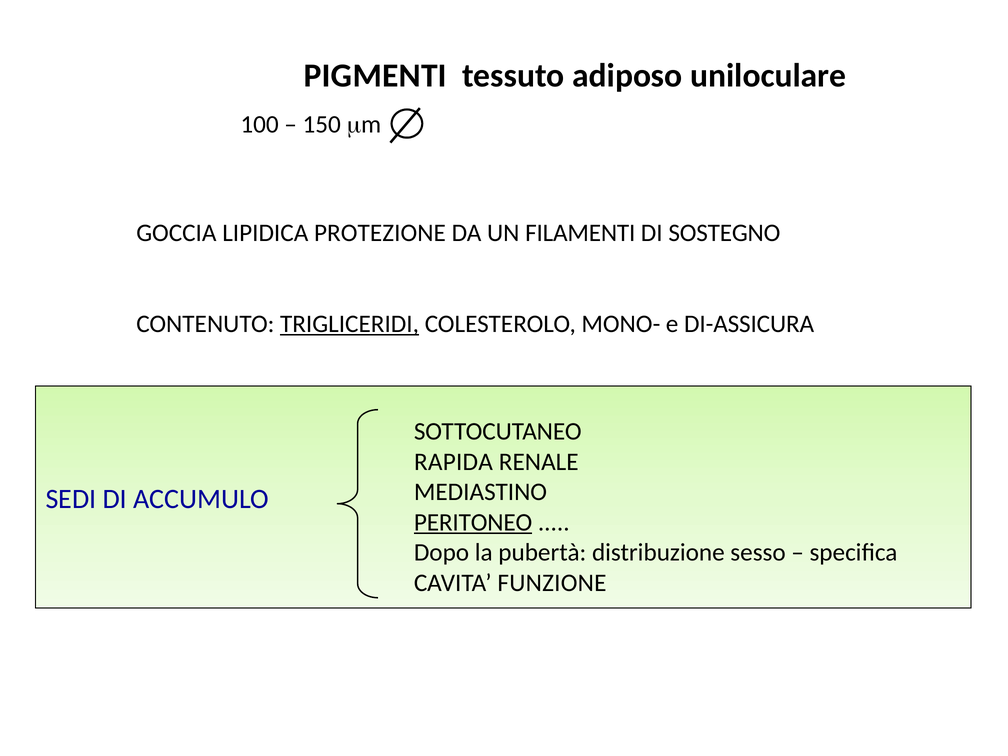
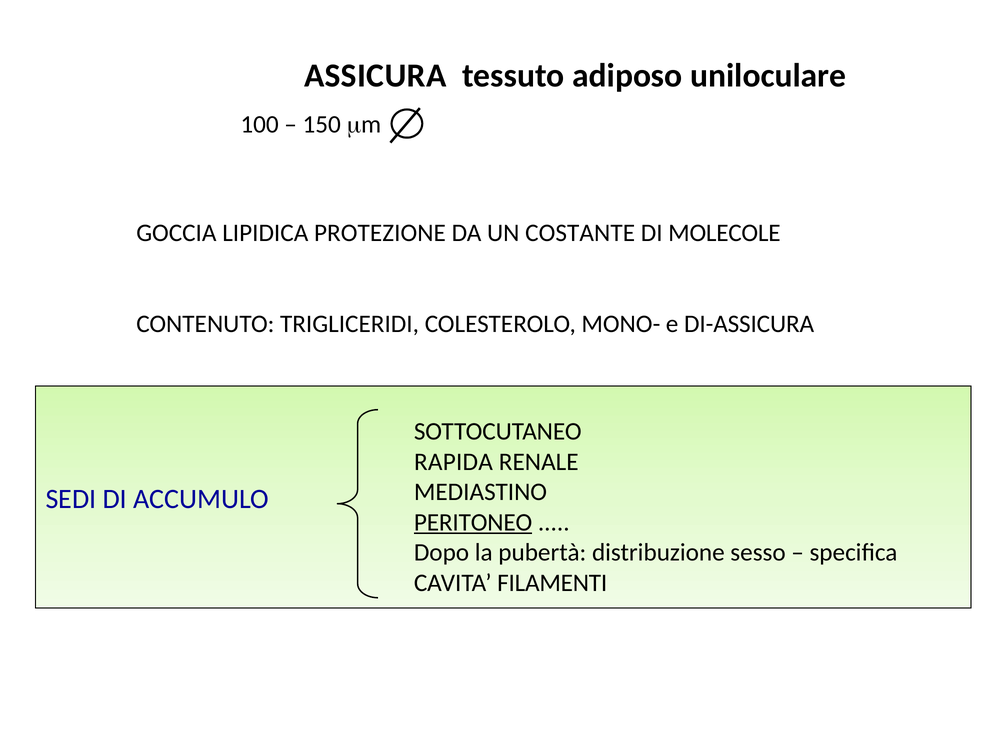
PIGMENTI: PIGMENTI -> ASSICURA (375, 76)
FILAMENTI: FILAMENTI -> COSTANTE (580, 233)
SOSTEGNO: SOSTEGNO -> MOLECOLE (724, 233)
TRIGLICERIDI underline: present -> none (350, 324)
FUNZIONE: FUNZIONE -> FILAMENTI (552, 583)
